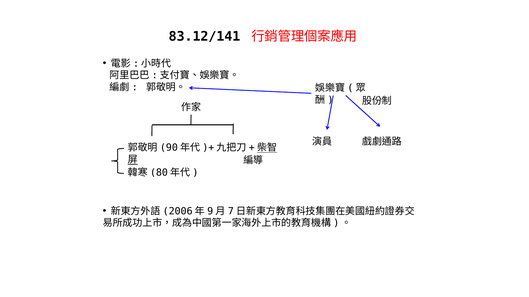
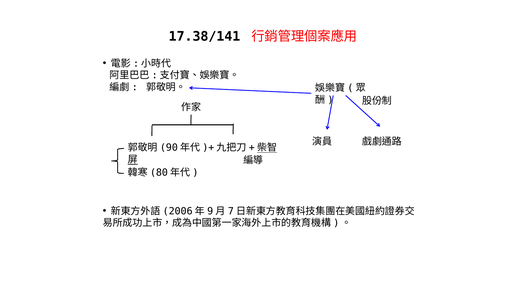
83.12/141: 83.12/141 -> 17.38/141 (204, 36)
